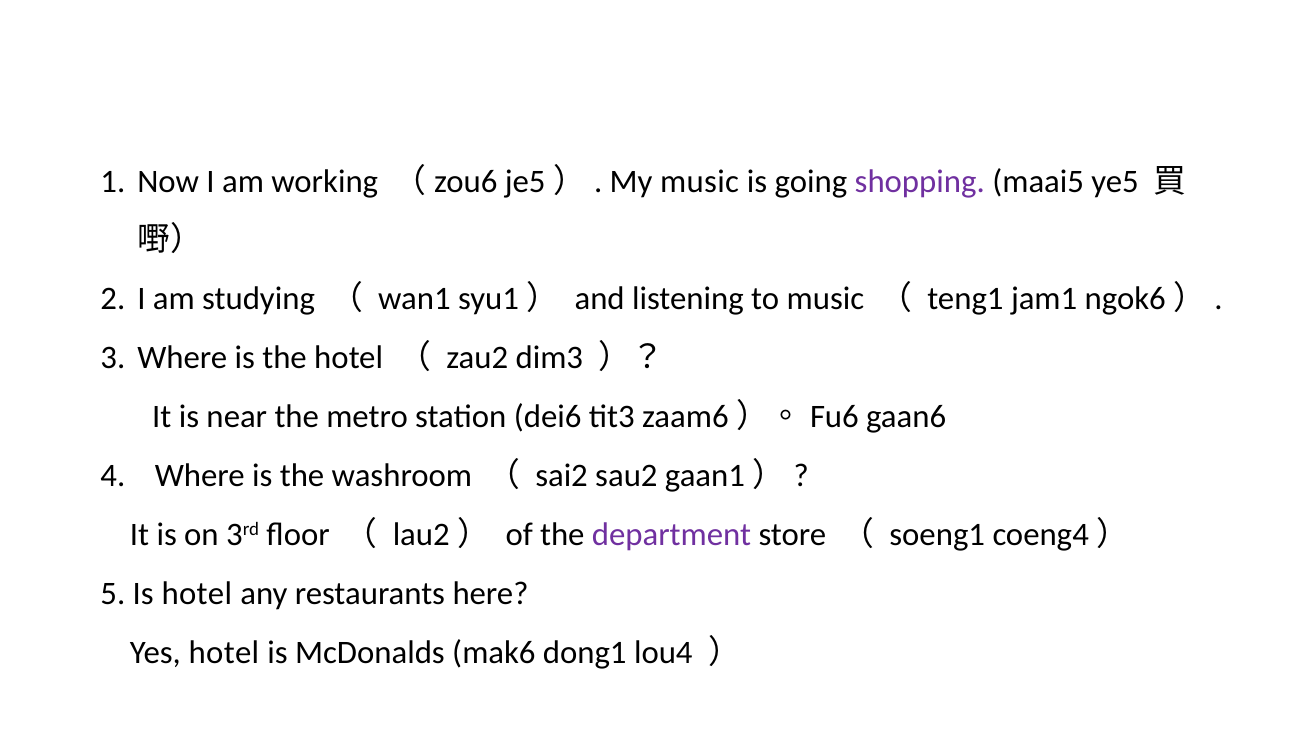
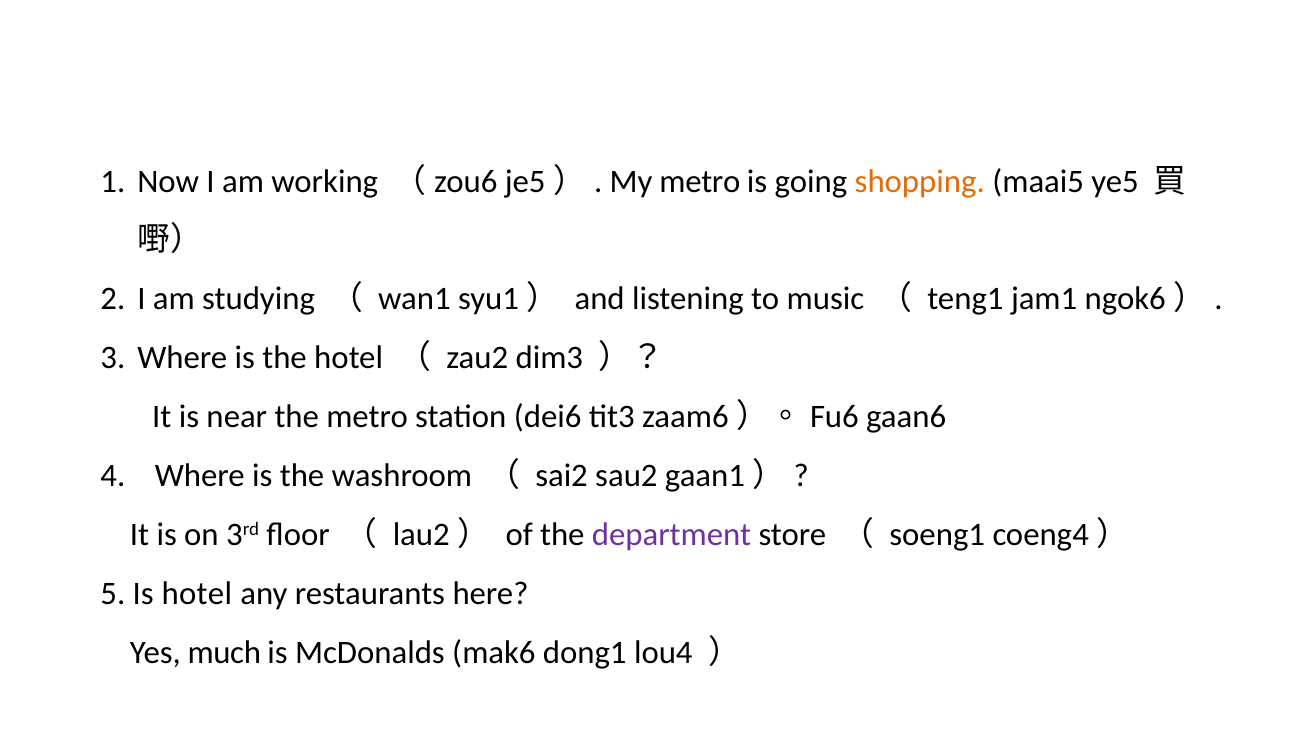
My music: music -> metro (700, 181)
shopping colour: purple -> orange (920, 181)
Yes hotel: hotel -> much (224, 653)
